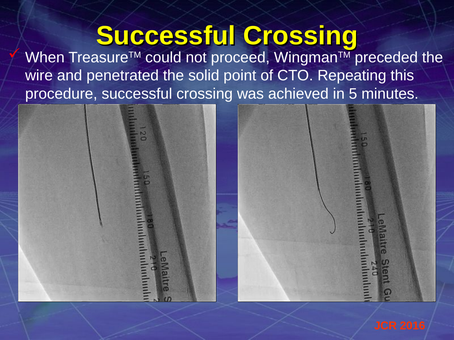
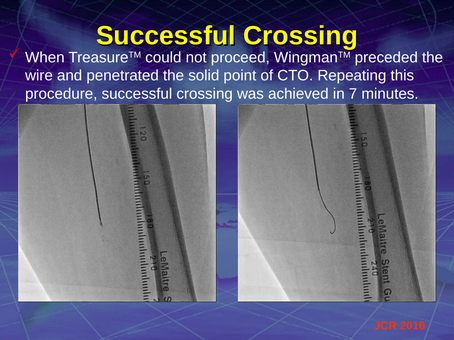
5: 5 -> 7 (353, 94)
